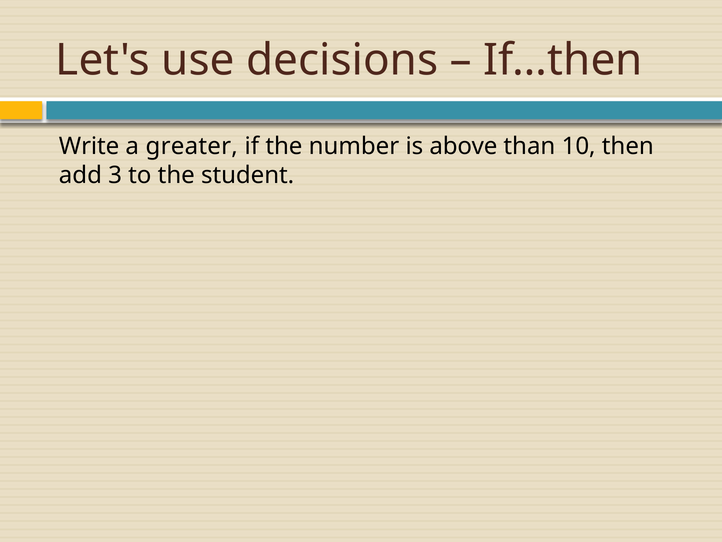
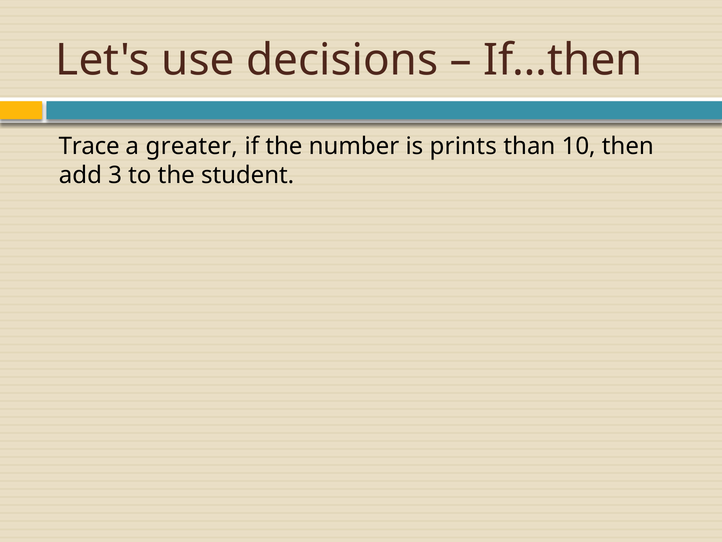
Write: Write -> Trace (89, 146)
above: above -> prints (463, 146)
